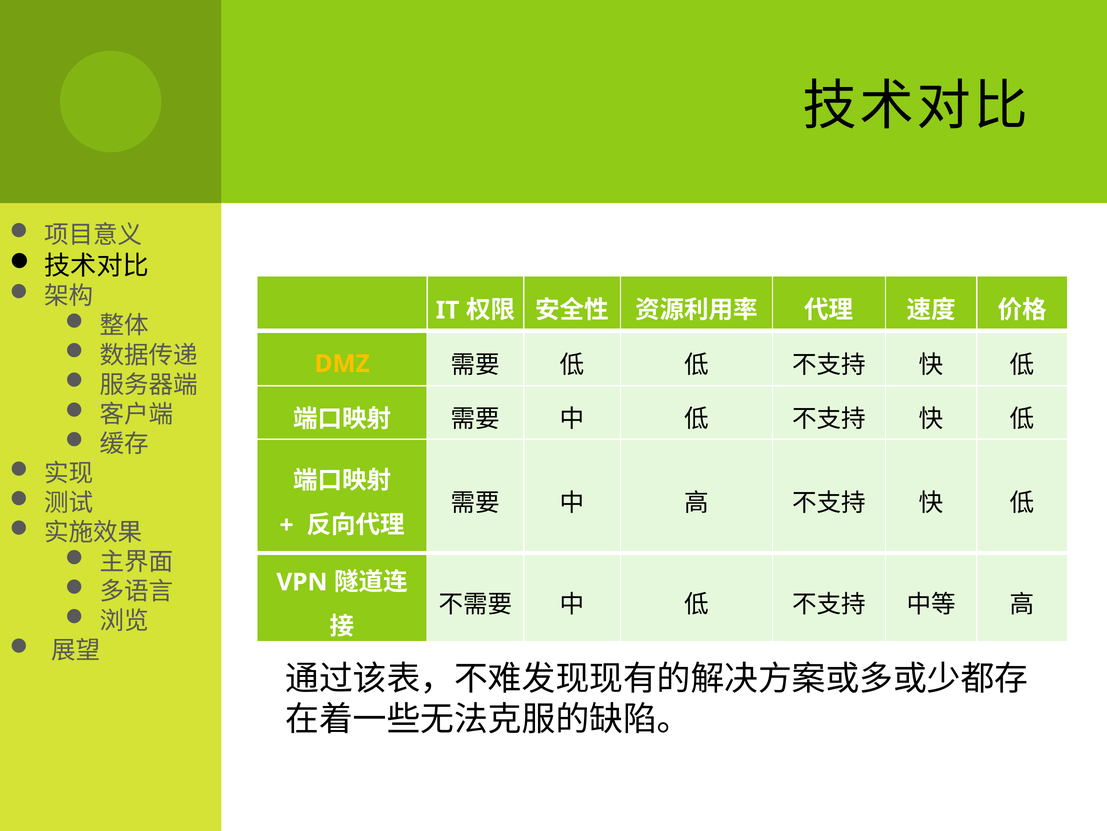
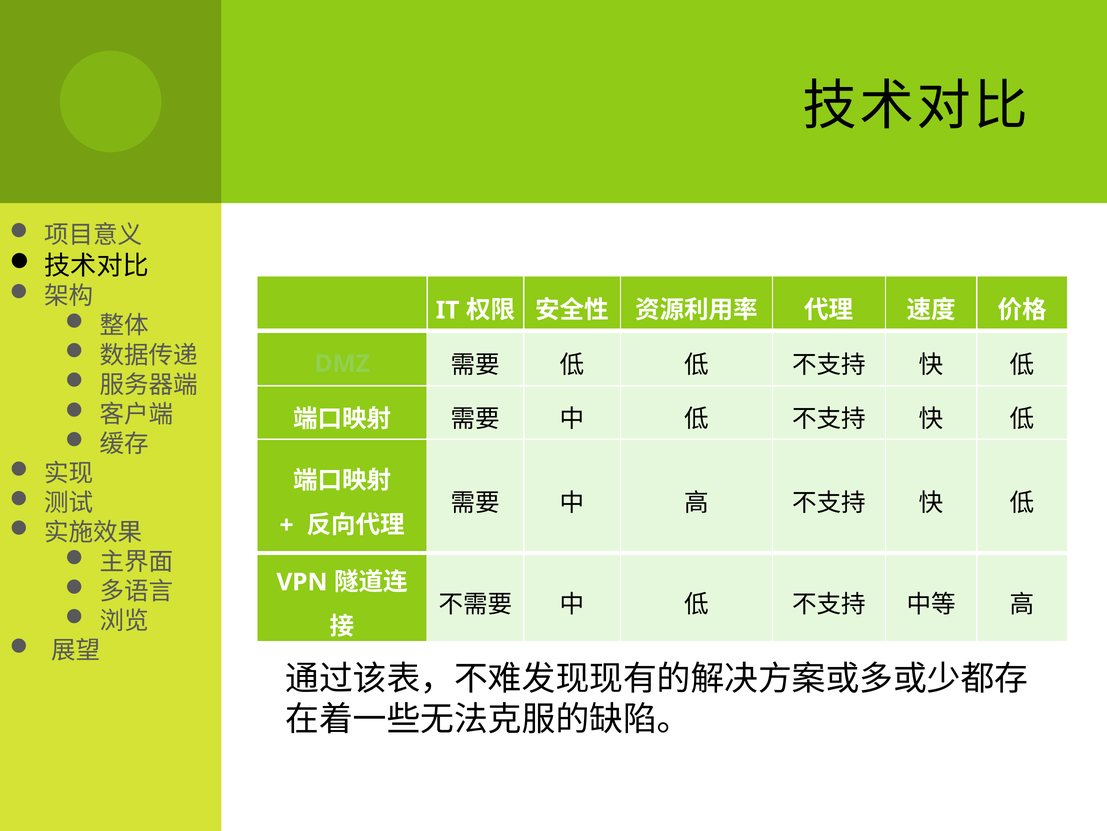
DMZ colour: yellow -> light green (342, 363)
